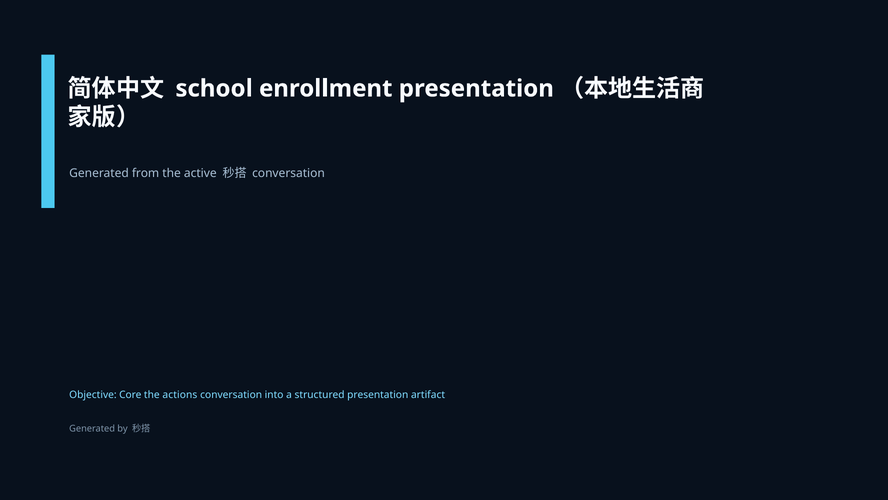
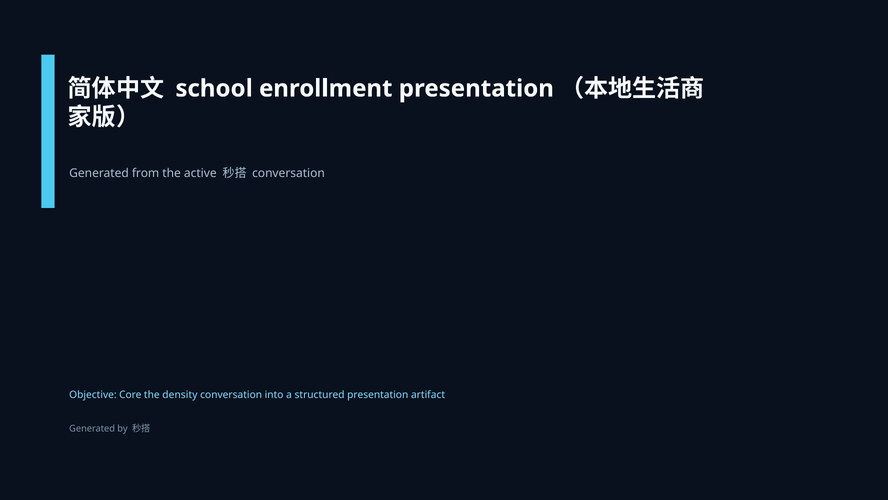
actions: actions -> density (180, 394)
